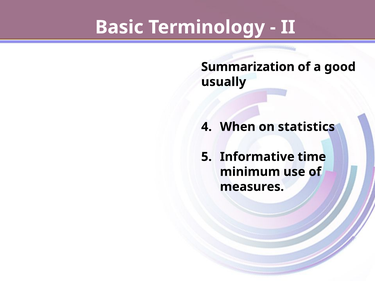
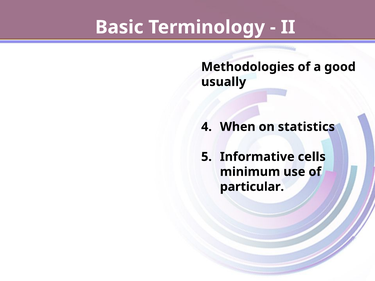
Summarization: Summarization -> Methodologies (248, 67)
time: time -> cells (312, 157)
measures: measures -> particular (252, 187)
